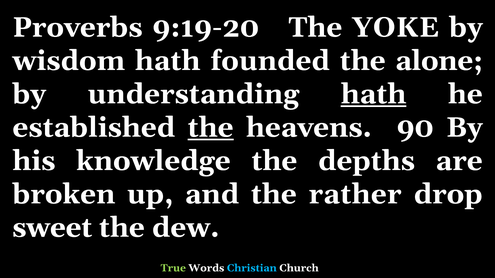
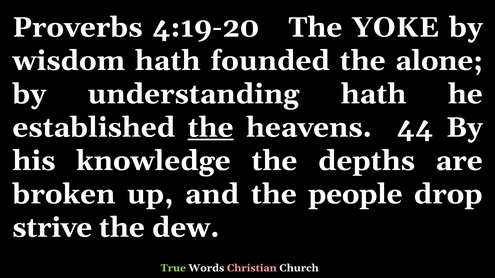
9:19-20: 9:19-20 -> 4:19-20 (206, 27)
hath underline: present -> none (374, 94)
90: 90 -> 44 (415, 128)
rather: rather -> people (355, 195)
sweet: sweet -> strive (52, 228)
Christian colour: light blue -> pink (252, 268)
